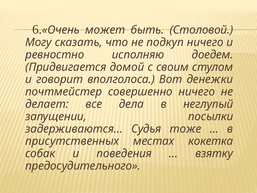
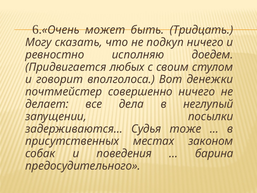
Столовой: Столовой -> Тридцать (201, 30)
домой: домой -> любых (127, 67)
кокетка: кокетка -> законом (211, 141)
взятку: взятку -> барина (214, 153)
